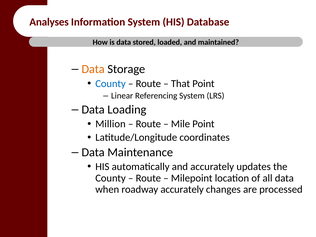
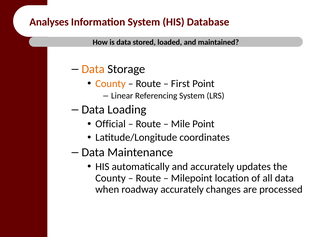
County colour: blue -> orange (111, 84)
That: That -> First (180, 84)
Million: Million -> Official (111, 124)
